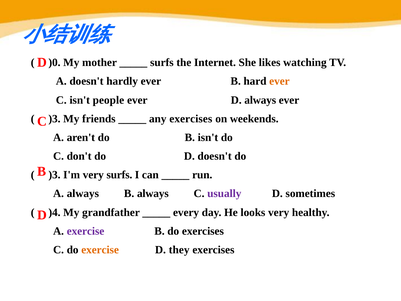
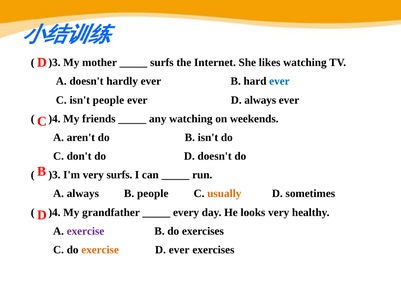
)0: )0 -> )3 (54, 63)
ever colour: orange -> blue (279, 81)
)3: )3 -> )4 (54, 119)
any exercises: exercises -> watching (191, 119)
B always: always -> people (153, 193)
usually colour: purple -> orange (224, 193)
D they: they -> ever (179, 250)
